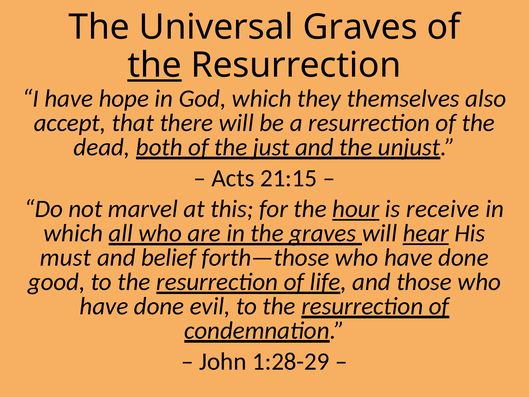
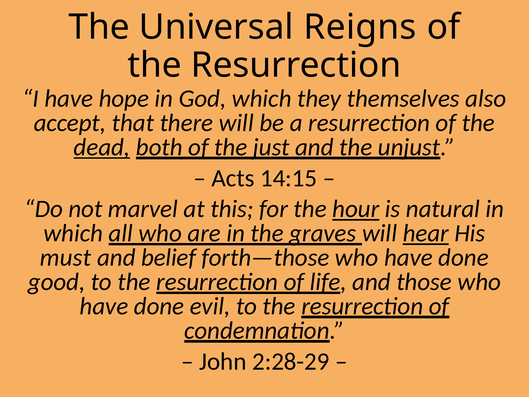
Universal Graves: Graves -> Reigns (360, 27)
the underline: present -> none (155, 65)
dead underline: none -> present (102, 147)
21:15: 21:15 -> 14:15 (289, 178)
receive: receive -> natural (443, 209)
1:28-29: 1:28-29 -> 2:28-29 (291, 361)
